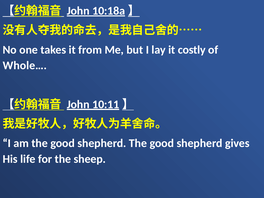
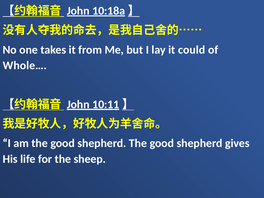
costly: costly -> could (192, 50)
